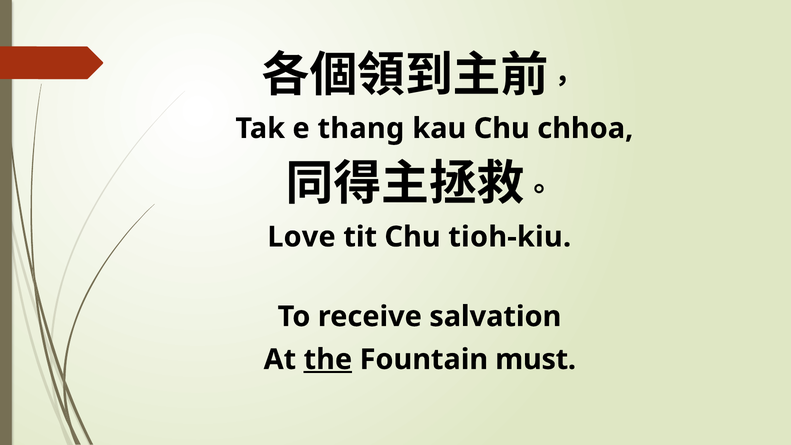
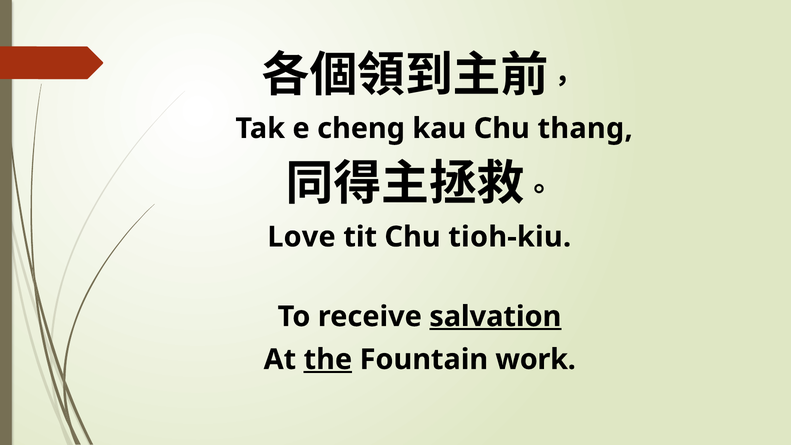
thang: thang -> cheng (361, 128)
chhoa: chhoa -> thang (585, 128)
salvation underline: none -> present (495, 317)
must: must -> work (536, 359)
